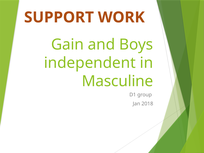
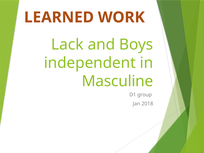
SUPPORT: SUPPORT -> LEARNED (59, 17)
Gain: Gain -> Lack (67, 45)
